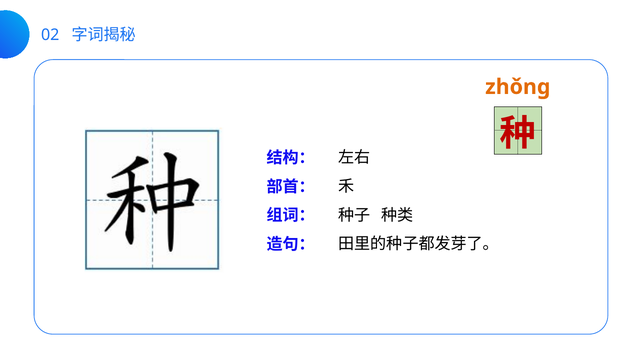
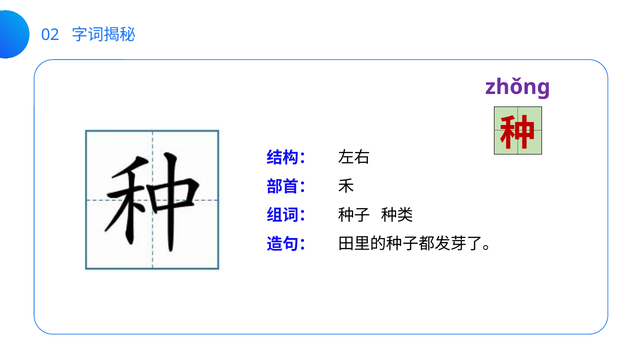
zhǒnɡ colour: orange -> purple (518, 87)
